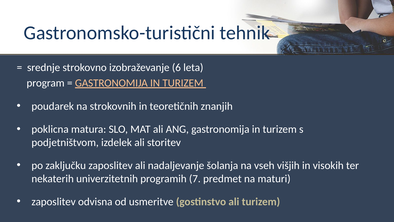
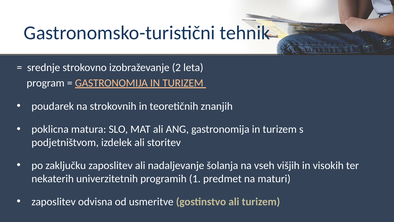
6: 6 -> 2 (176, 67)
7: 7 -> 1 (195, 178)
